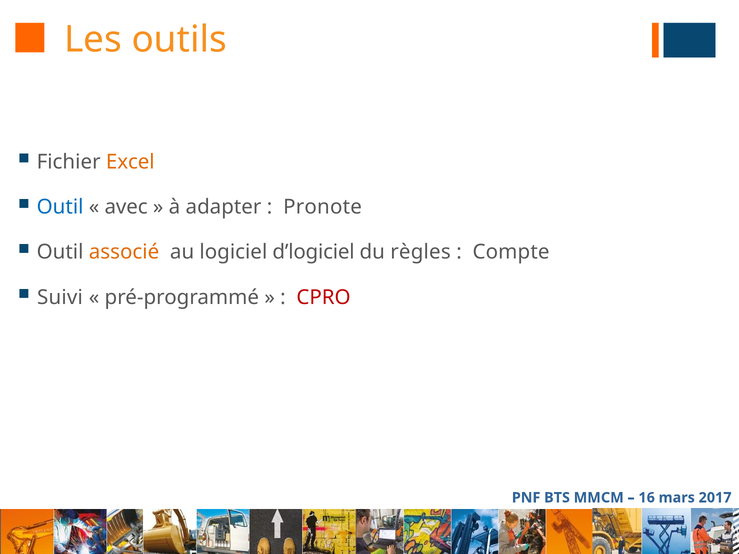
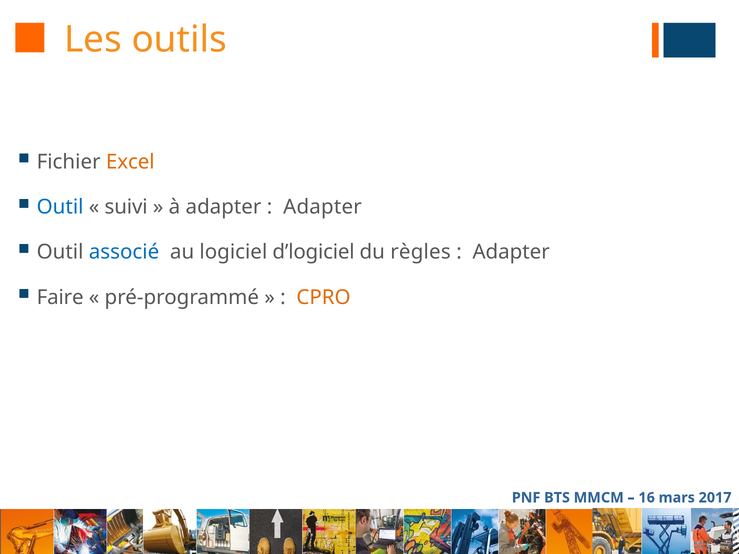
avec: avec -> suivi (126, 207)
Pronote: Pronote -> Adapter (322, 207)
associé colour: orange -> blue (124, 252)
Compte: Compte -> Adapter (511, 252)
Suivi: Suivi -> Faire (60, 297)
CPRO colour: red -> orange (324, 297)
